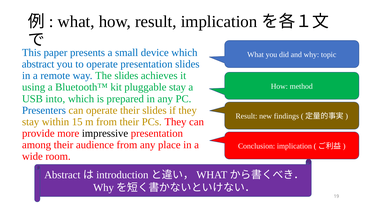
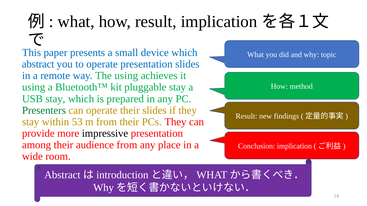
The slides: slides -> using (126, 76)
USB into: into -> stay (55, 99)
Presenters colour: blue -> green (44, 111)
15: 15 -> 53 (77, 122)
